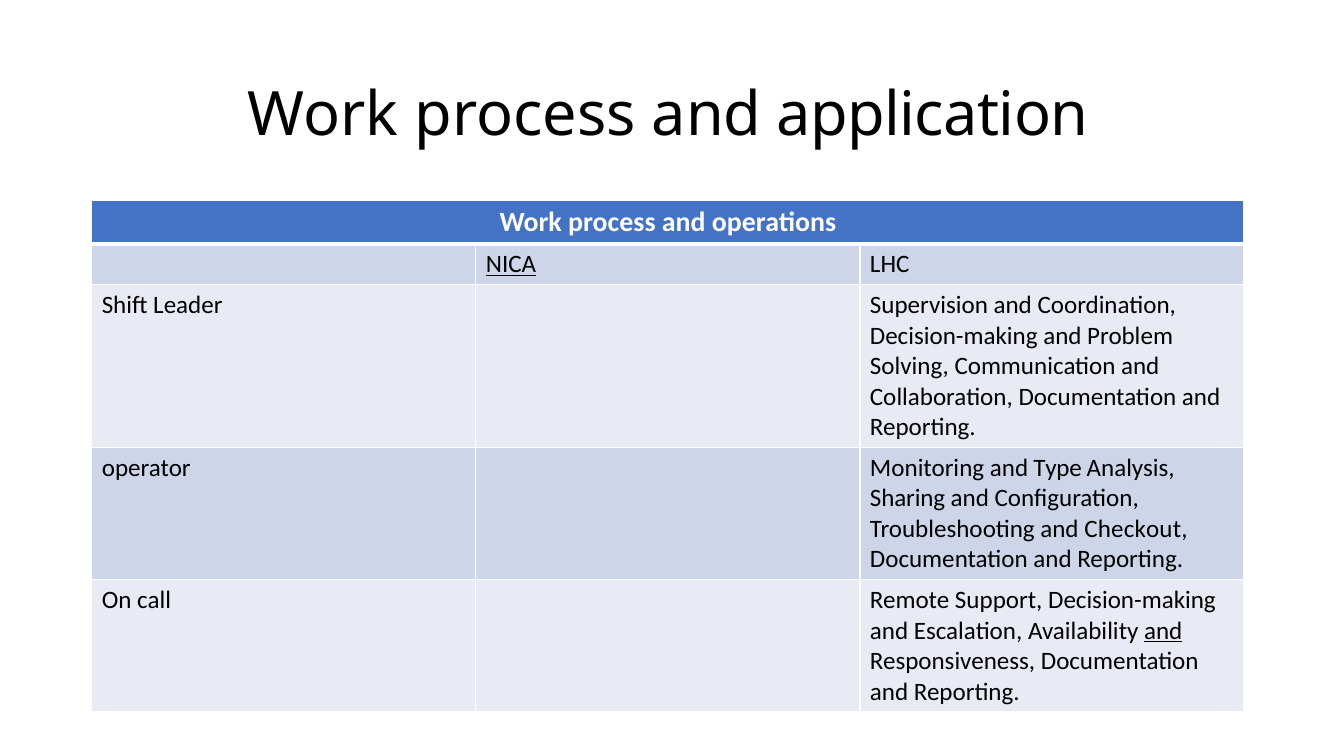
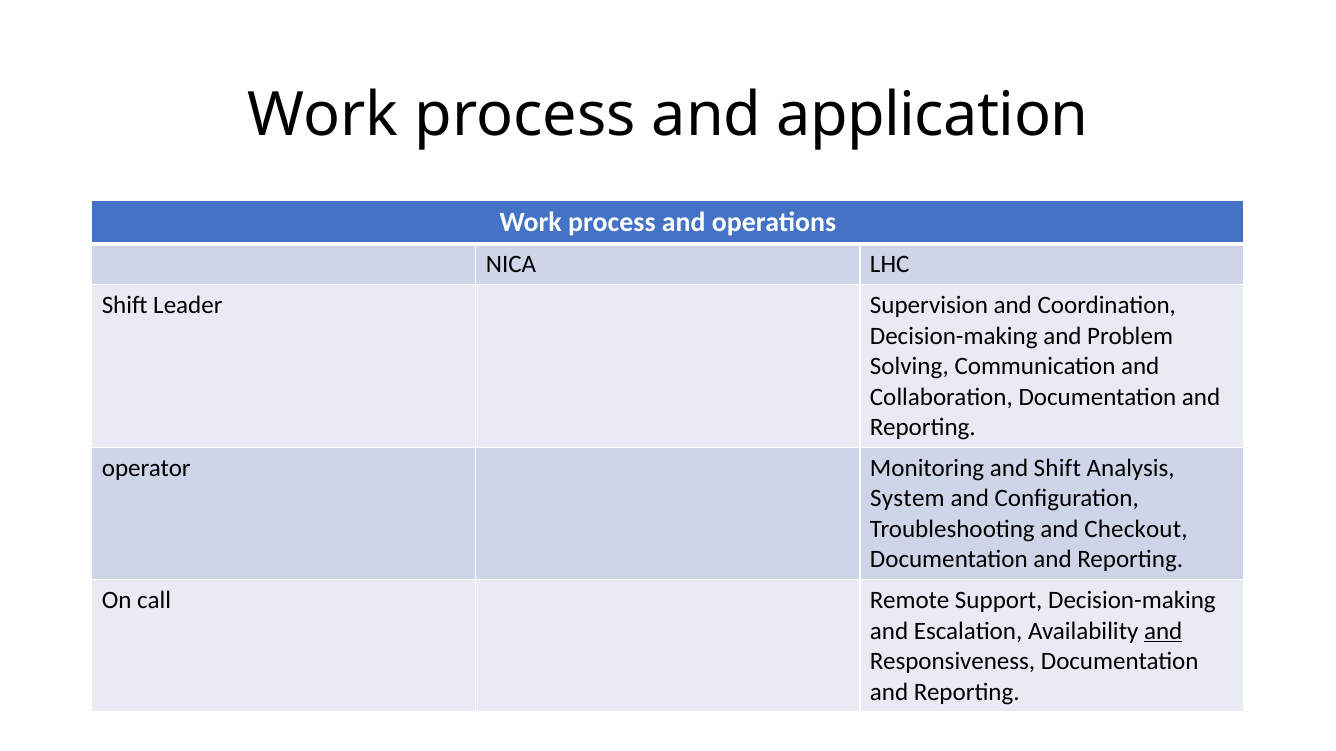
NICA underline: present -> none (511, 265)
and Type: Type -> Shift (1057, 468)
Sharing: Sharing -> System (907, 499)
